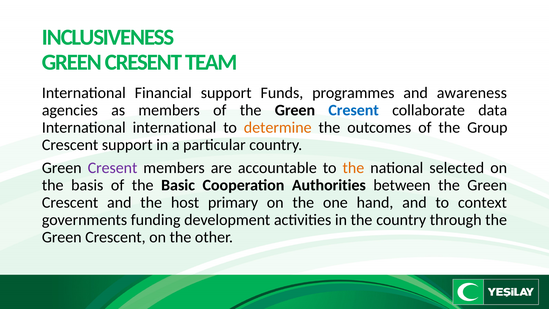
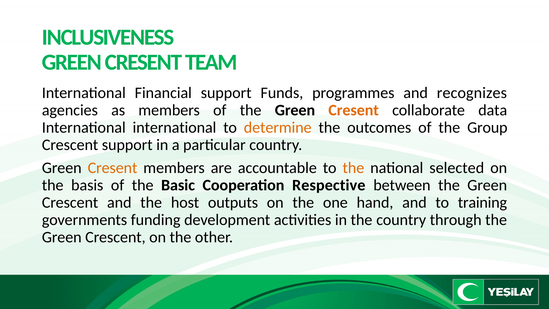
awareness: awareness -> recognizes (472, 93)
Cresent colour: blue -> orange (354, 110)
Cresent colour: purple -> orange (113, 168)
Authorities: Authorities -> Respective (329, 185)
primary: primary -> outputs (233, 202)
context: context -> training (482, 202)
